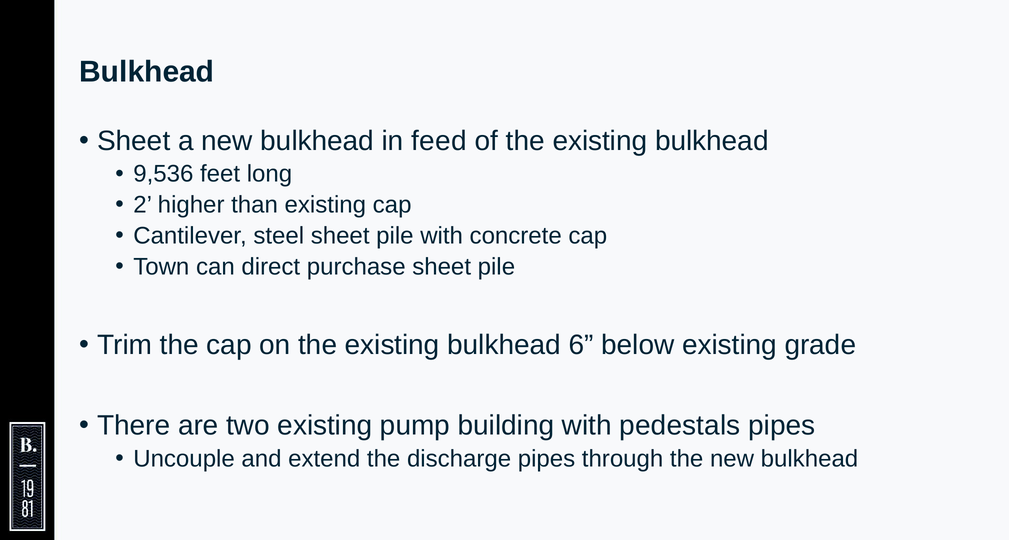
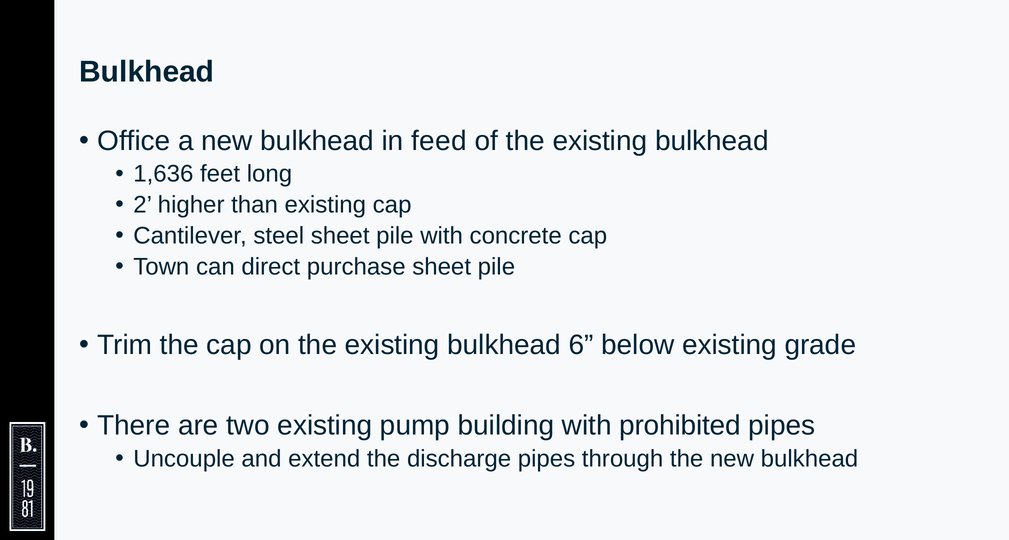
Sheet: Sheet -> Office (134, 141)
9,536: 9,536 -> 1,636 (163, 174)
pedestals: pedestals -> prohibited (680, 426)
